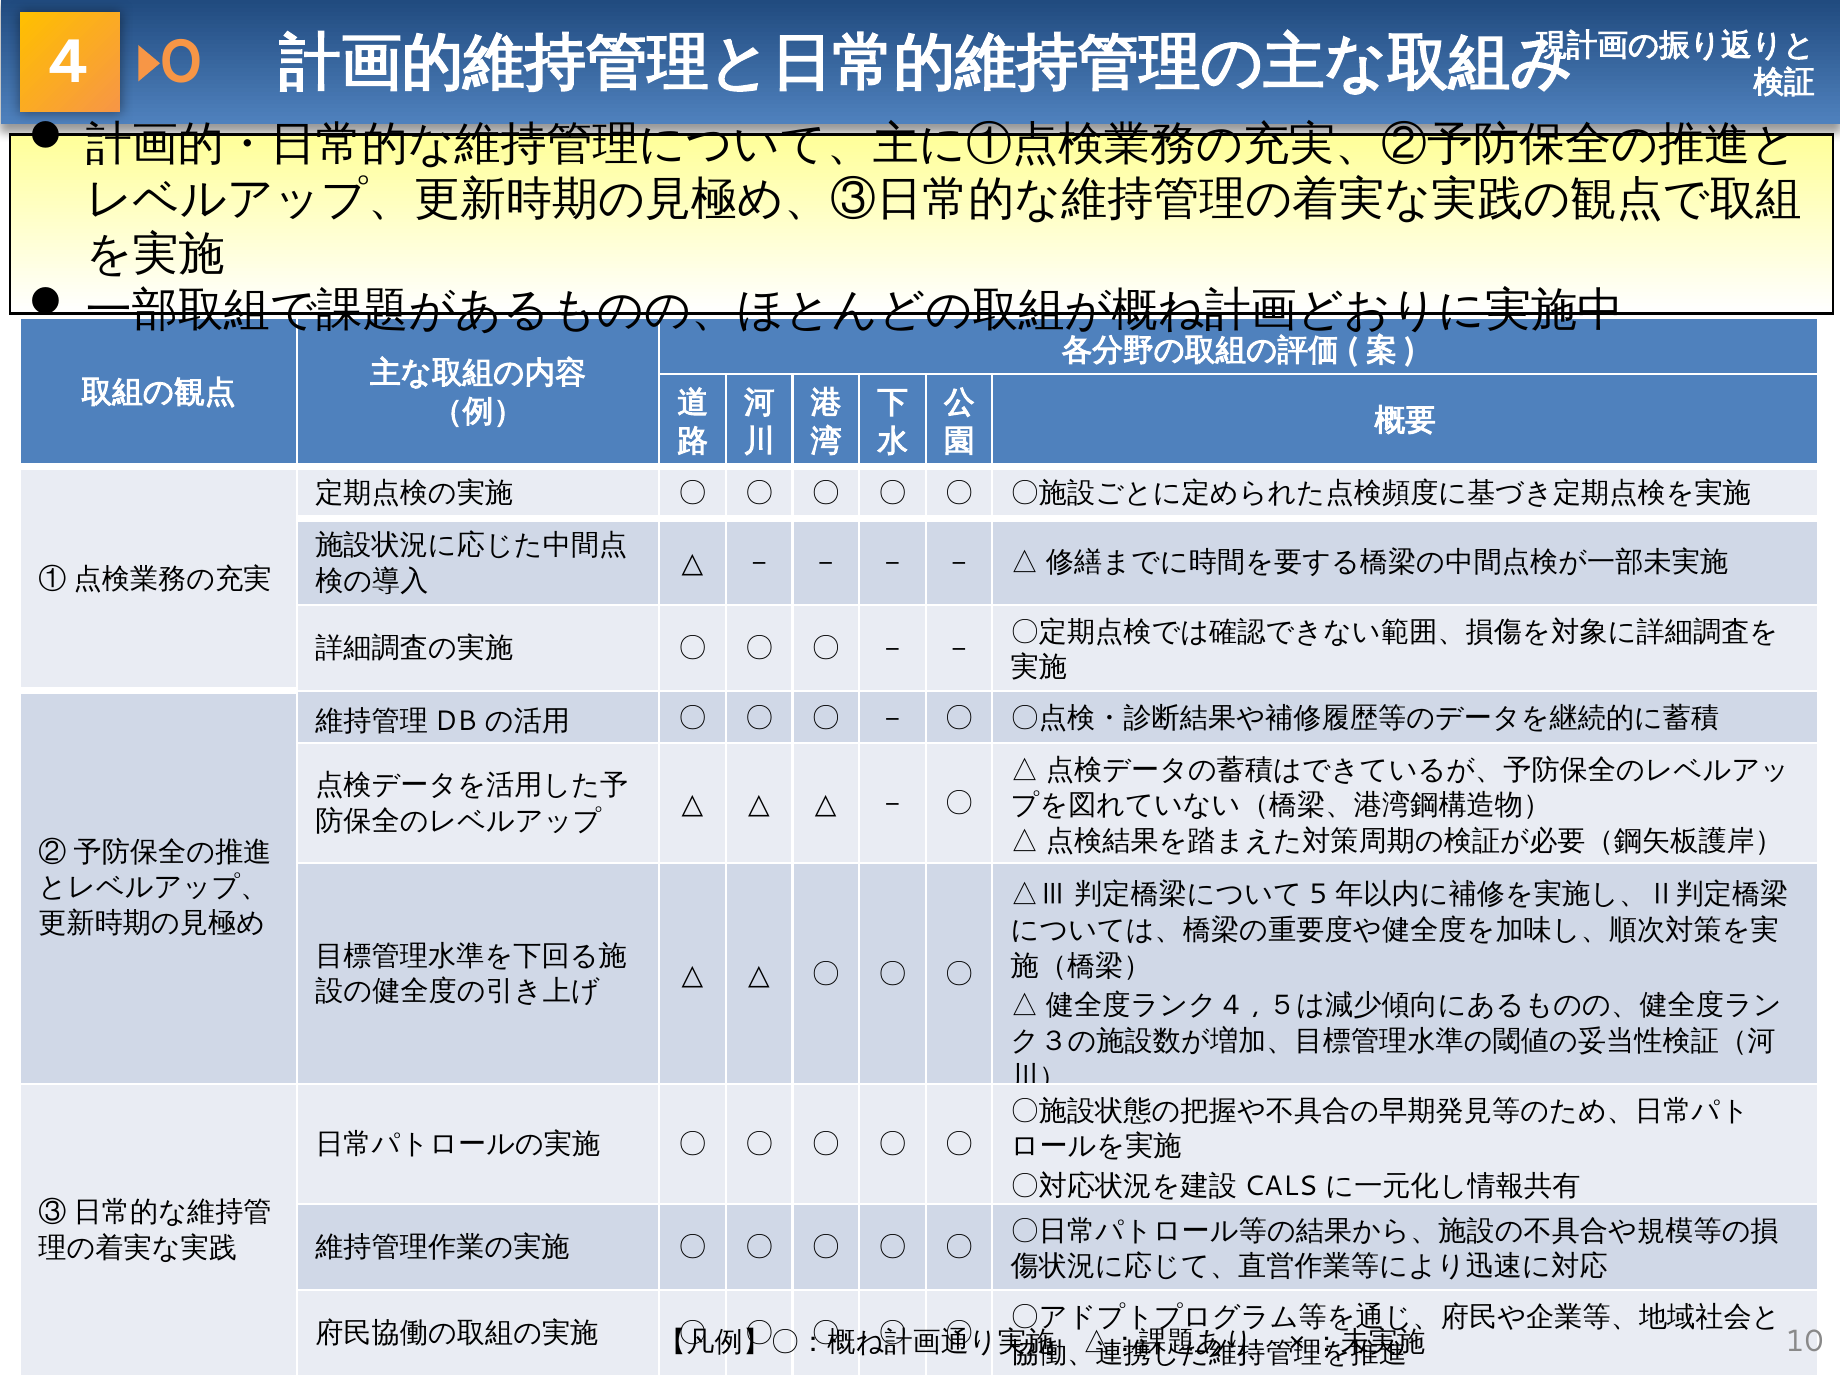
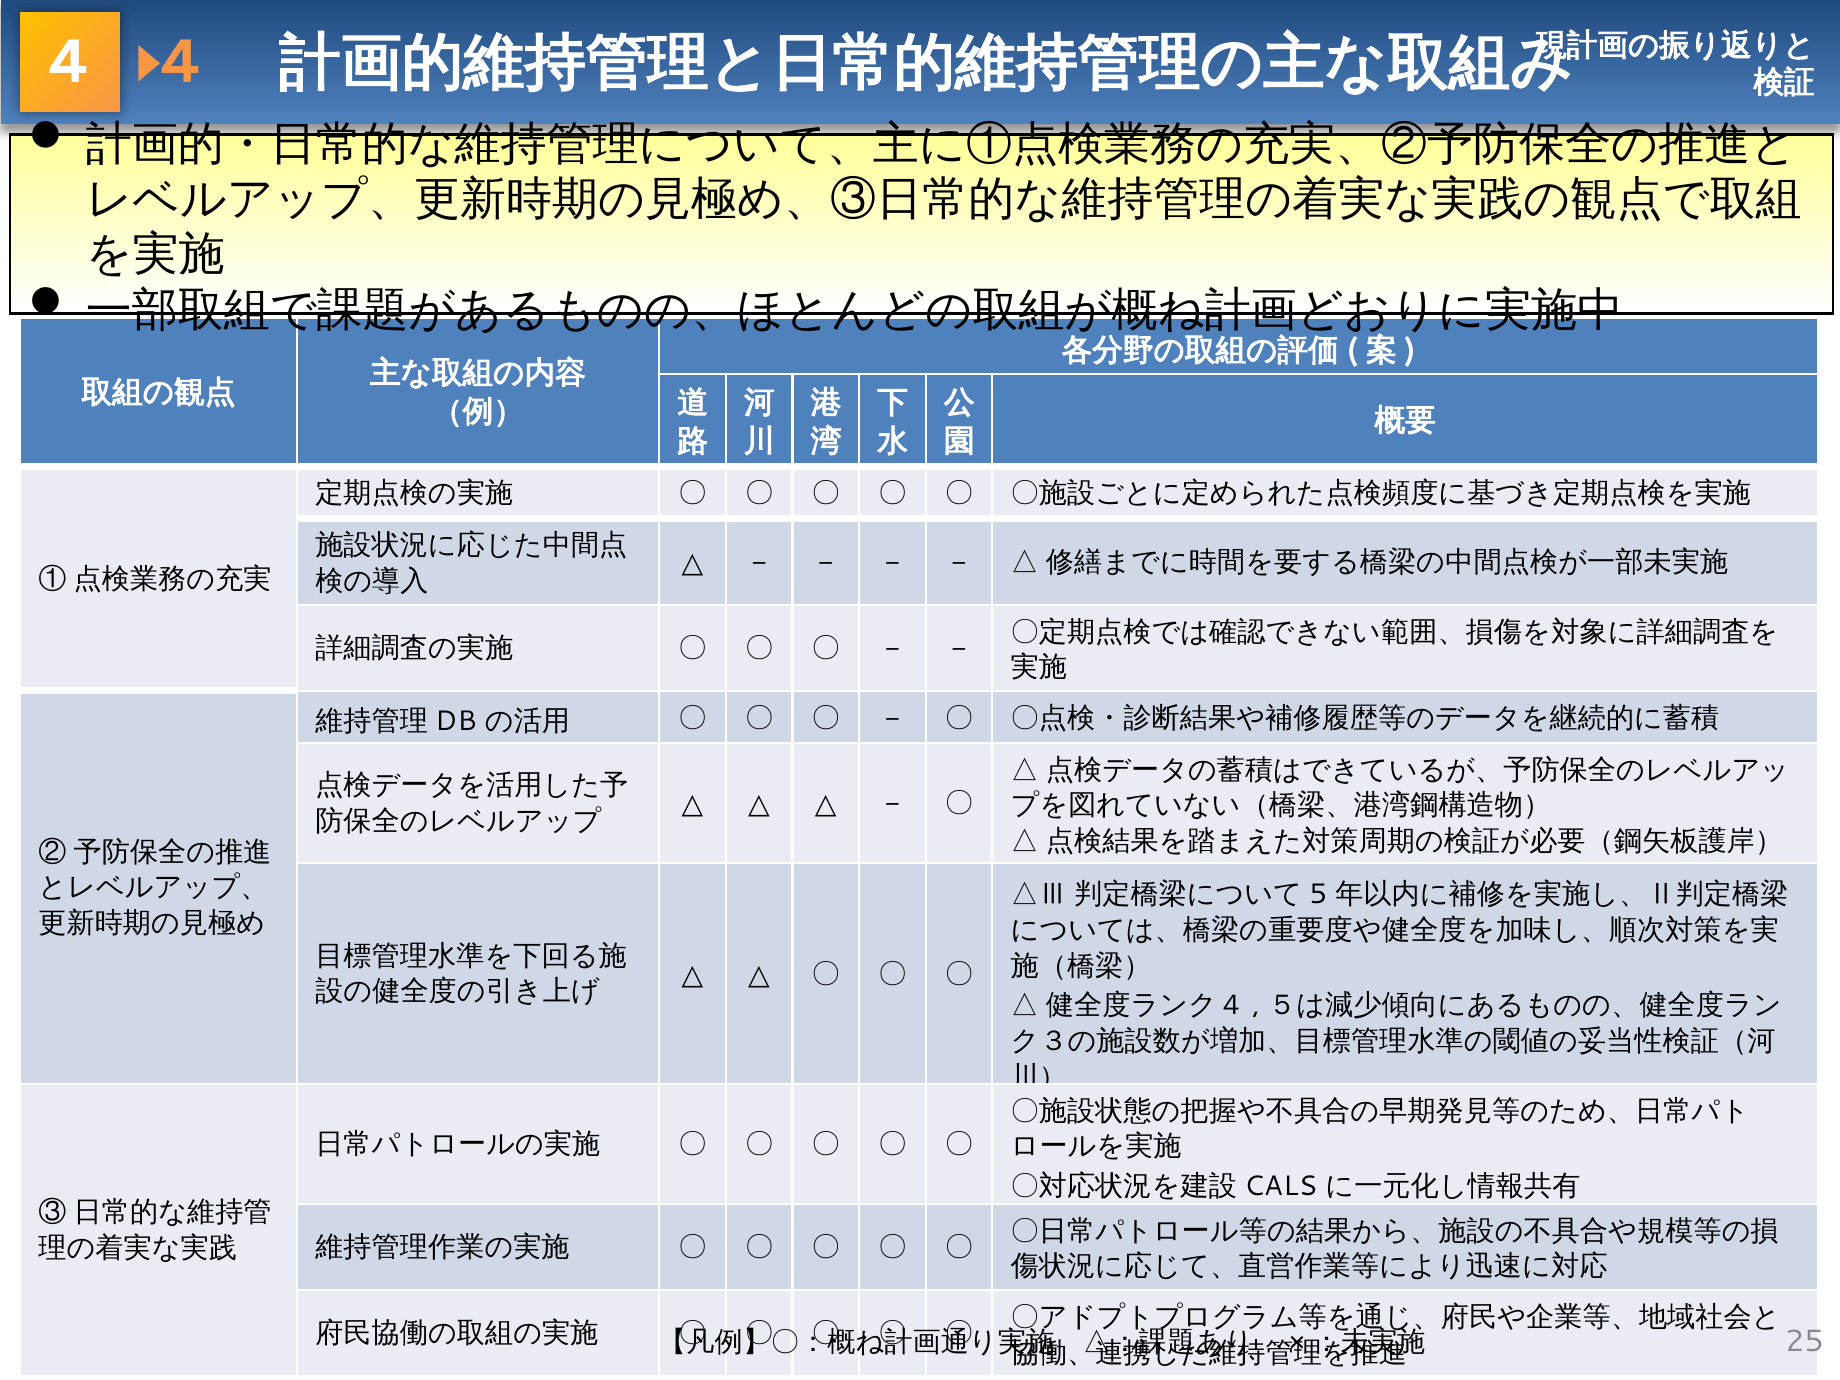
4 0: 0 -> 4 (182, 63)
10: 10 -> 25 (1804, 1342)
